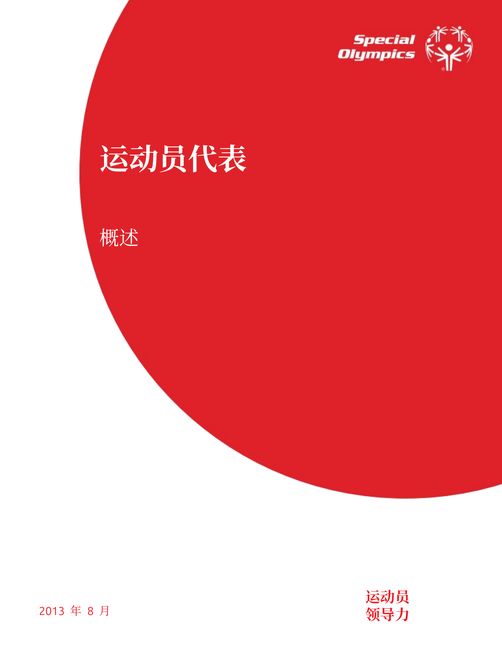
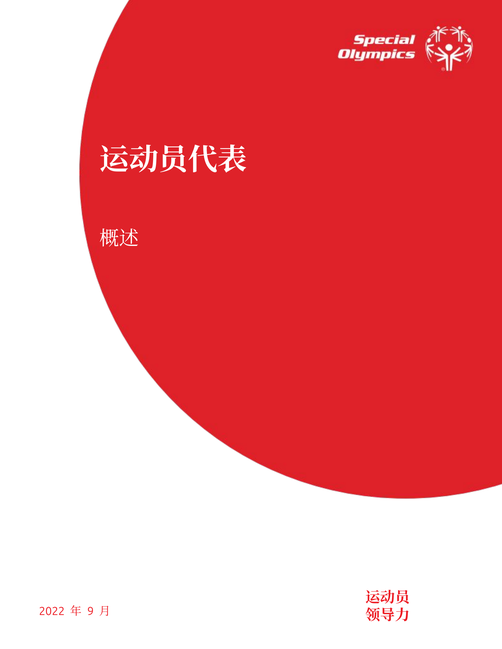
2013: 2013 -> 2022 (52, 612)
8: 8 -> 9 (91, 612)
